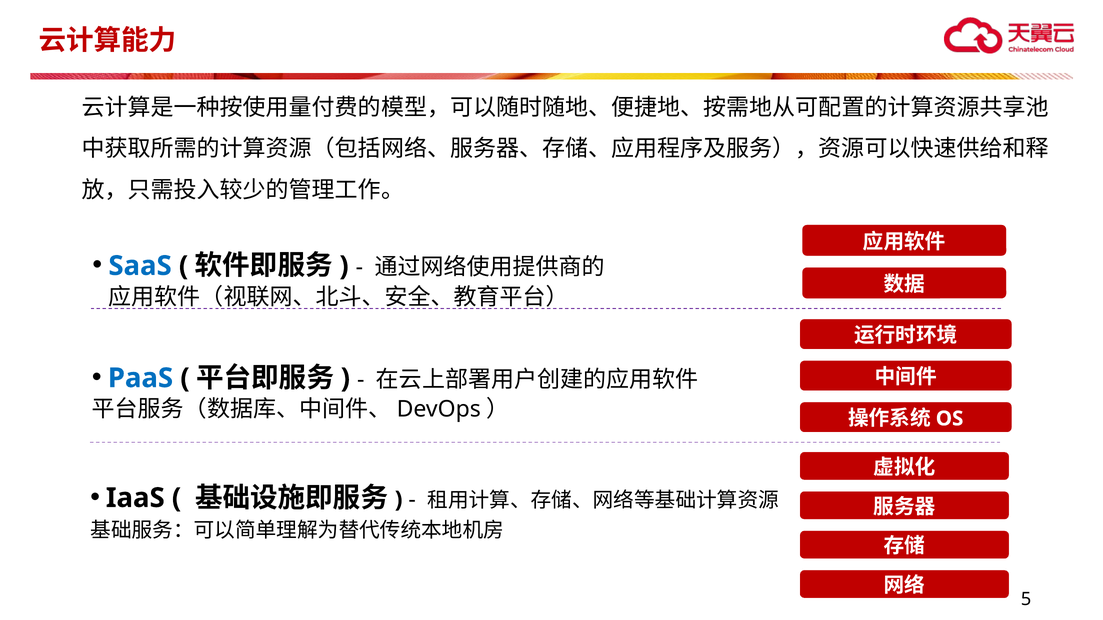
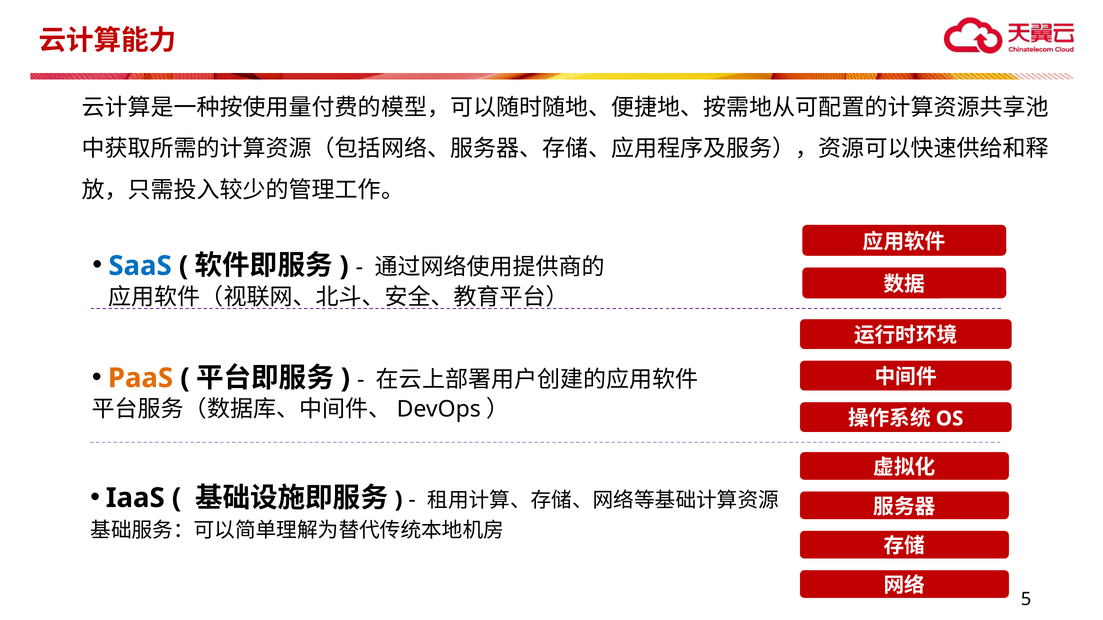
PaaS colour: blue -> orange (140, 378)
